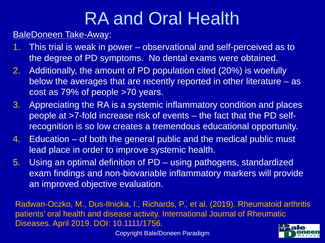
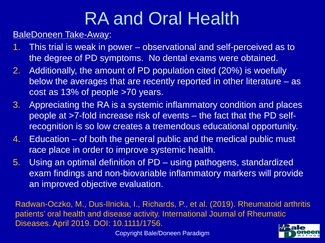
79%: 79% -> 13% (70, 93)
lead: lead -> race (38, 150)
